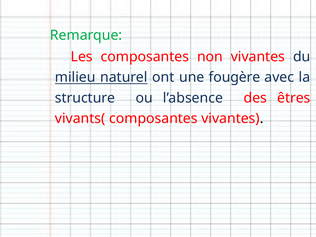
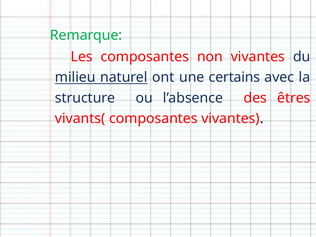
fougère: fougère -> certains (234, 77)
